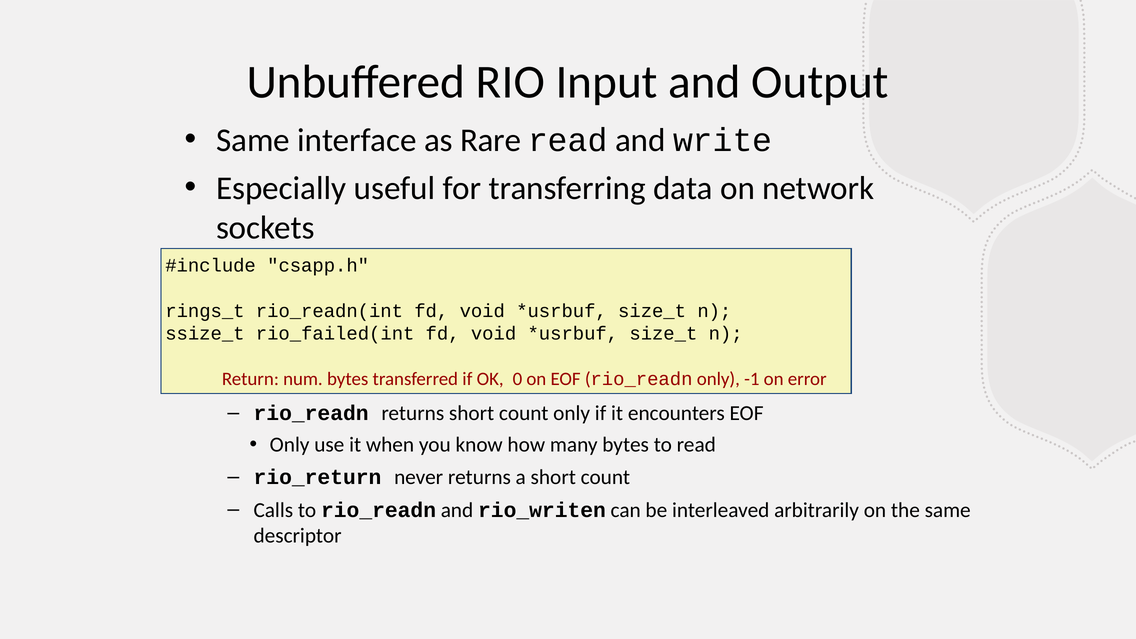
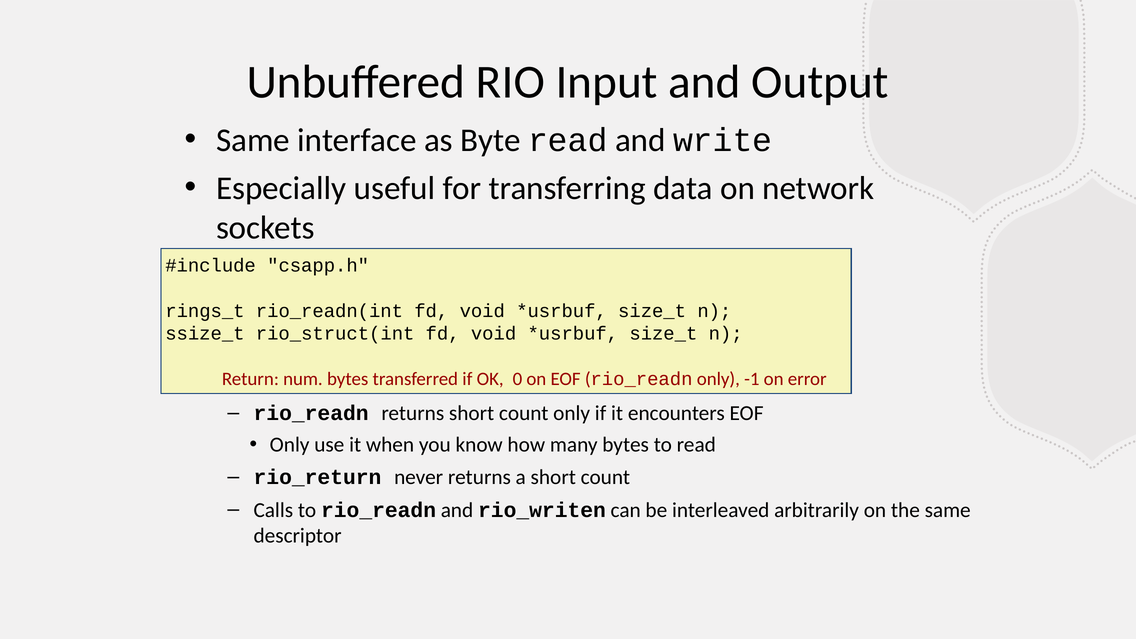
Rare: Rare -> Byte (490, 140)
rio_failed(int: rio_failed(int -> rio_struct(int (335, 334)
